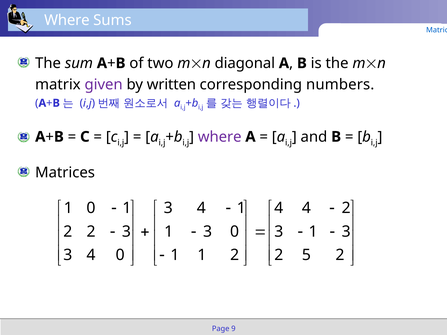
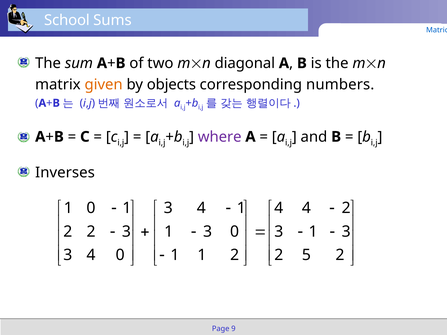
Where: Where -> School (67, 20)
given colour: purple -> orange (104, 85)
written: written -> objects (171, 85)
Matrices: Matrices -> Inverses (65, 173)
